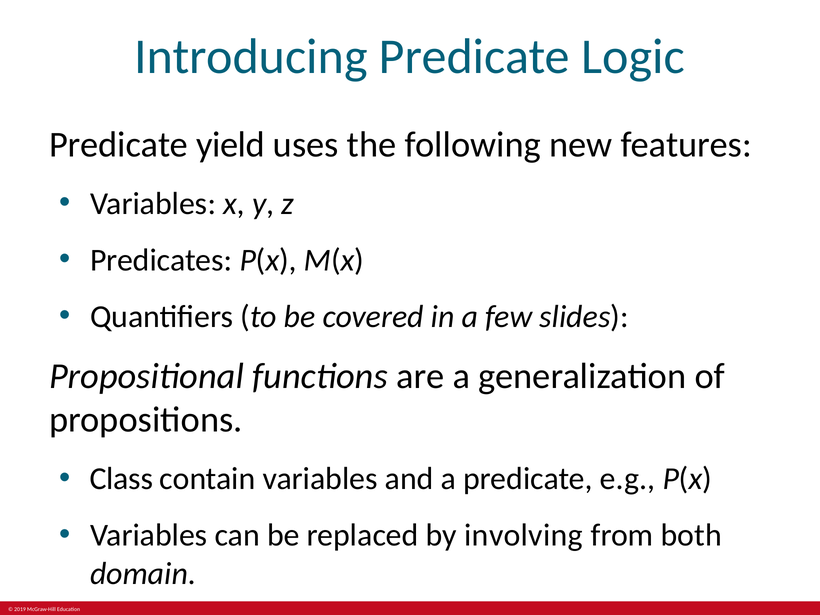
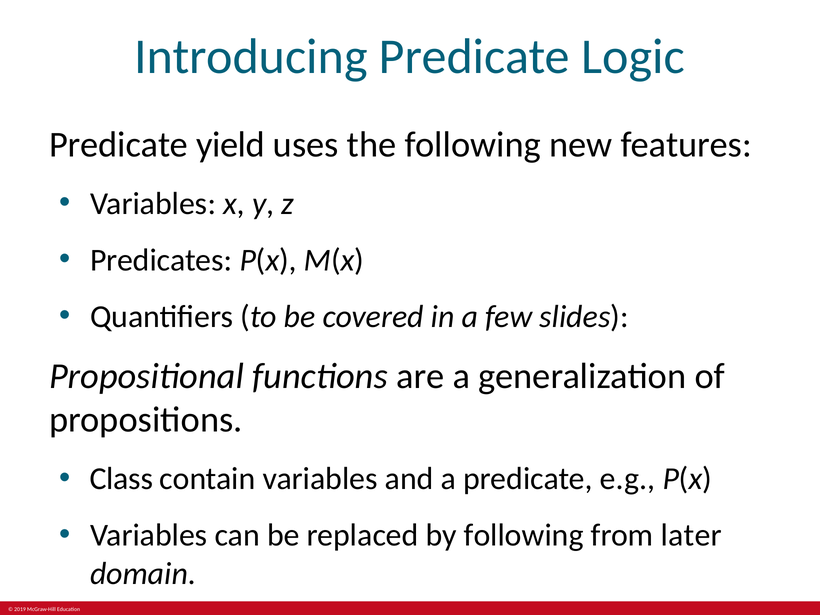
by involving: involving -> following (524, 535)
both: both -> later (691, 535)
